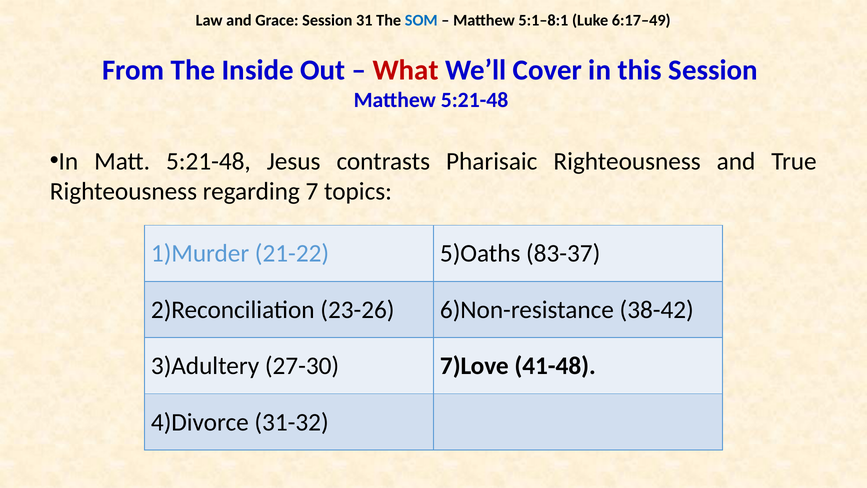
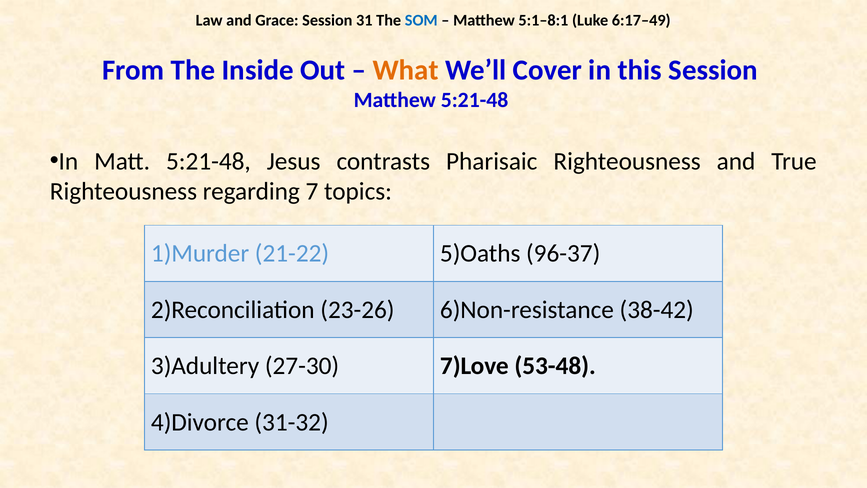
What colour: red -> orange (406, 70)
83-37: 83-37 -> 96-37 (563, 253)
41-48: 41-48 -> 53-48 (555, 366)
